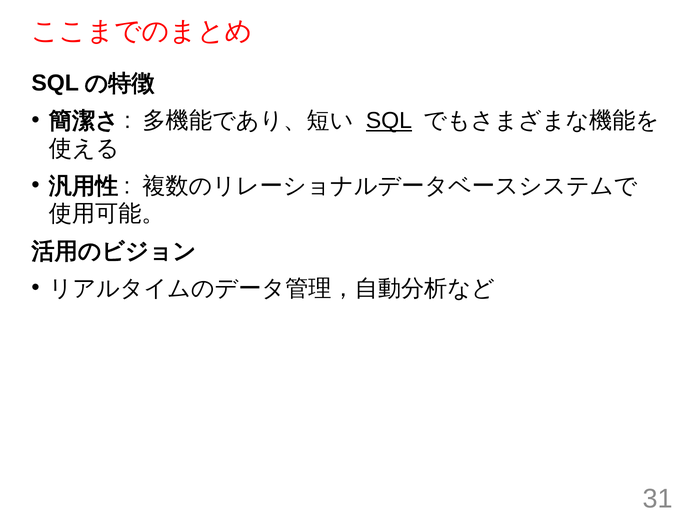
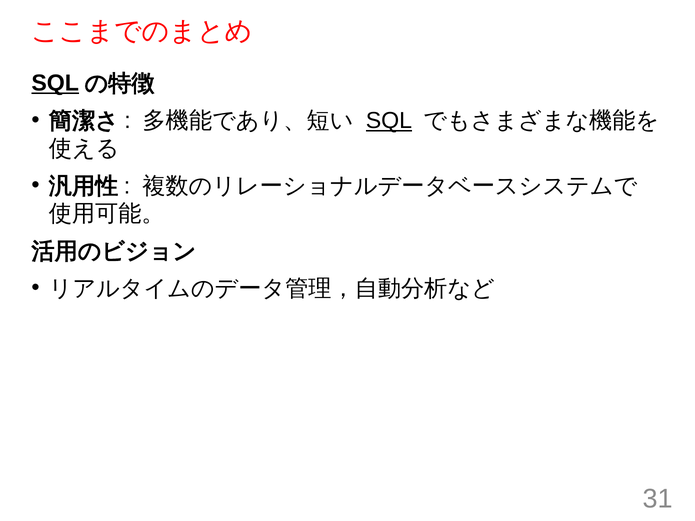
SQL underline: none -> present (55, 83)
